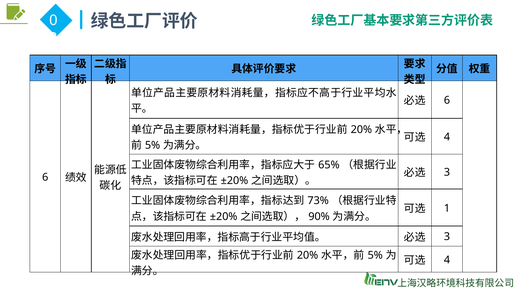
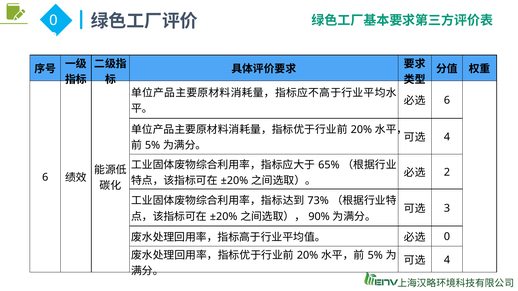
3: 3 -> 2 (447, 172)
1: 1 -> 3 (447, 208)
3: 3 -> 0 (447, 237)
